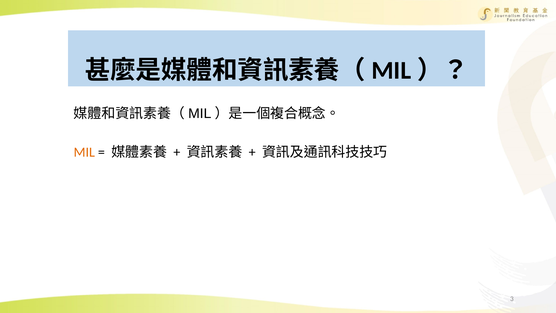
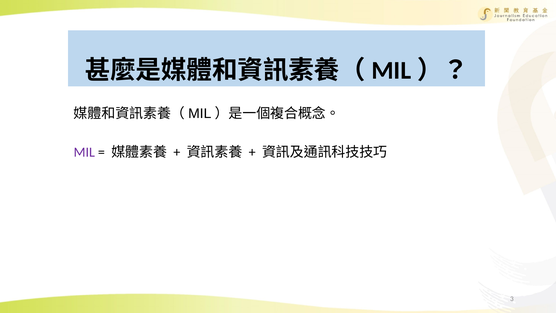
MIL colour: orange -> purple (84, 152)
